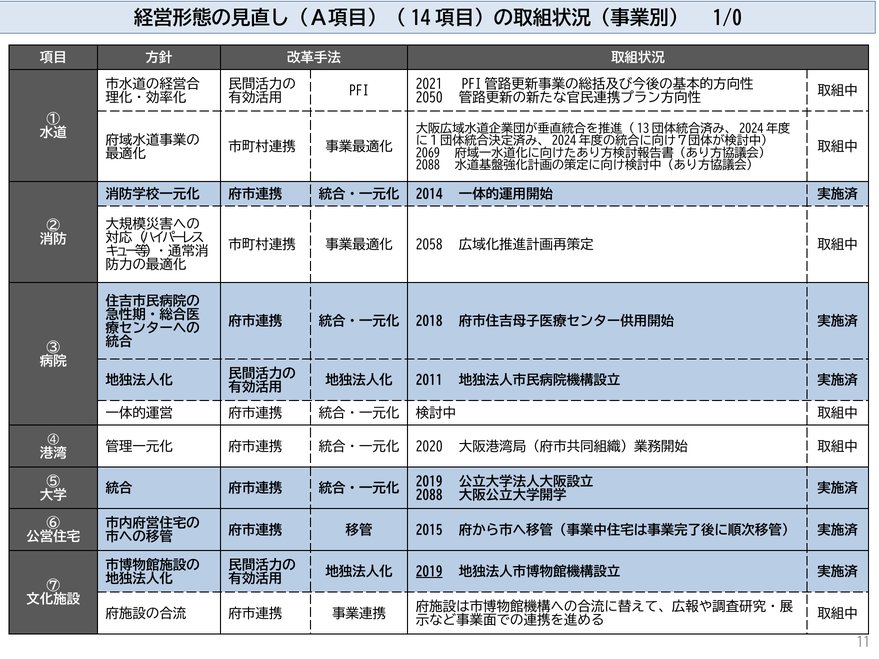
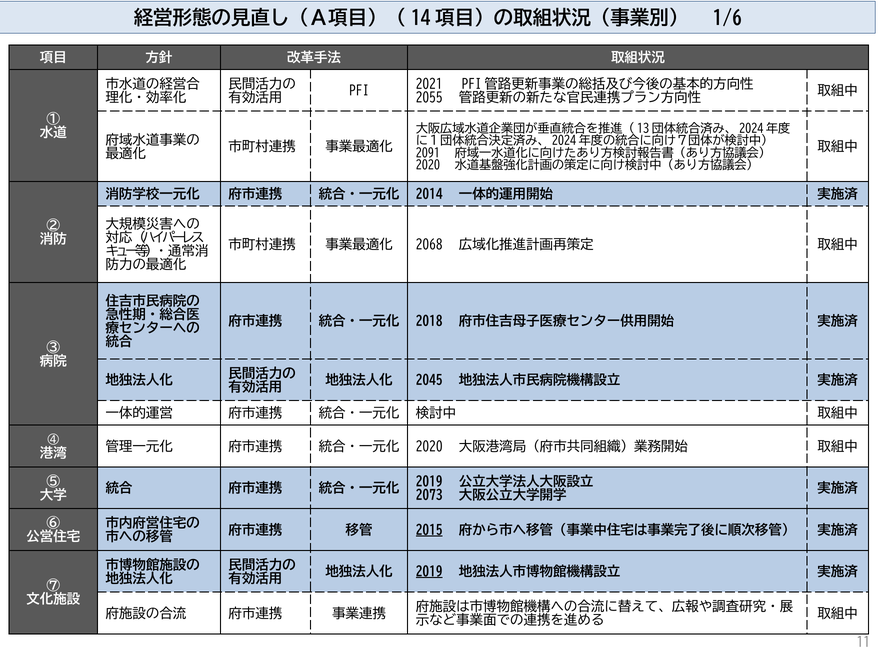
1/0: 1/0 -> 1/6 (727, 19)
2050: 2050 -> 2055 (429, 98)
2069: 2069 -> 2091 (428, 153)
2088: 2088 -> 2020 (428, 165)
2058: 2058 -> 2068 (429, 245)
2011: 2011 -> 2045 (429, 381)
2088: 2088 -> 2073 (429, 495)
2015 underline: none -> present (429, 530)
